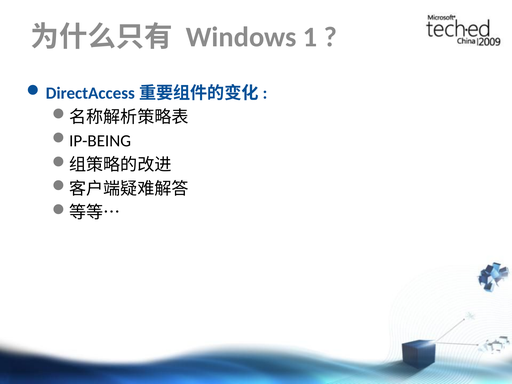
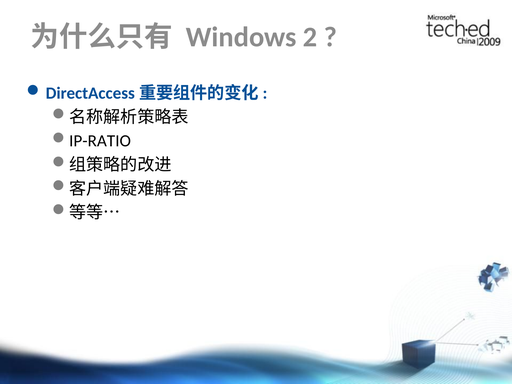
1: 1 -> 2 (310, 37)
IP-BEING: IP-BEING -> IP-RATIO (100, 141)
